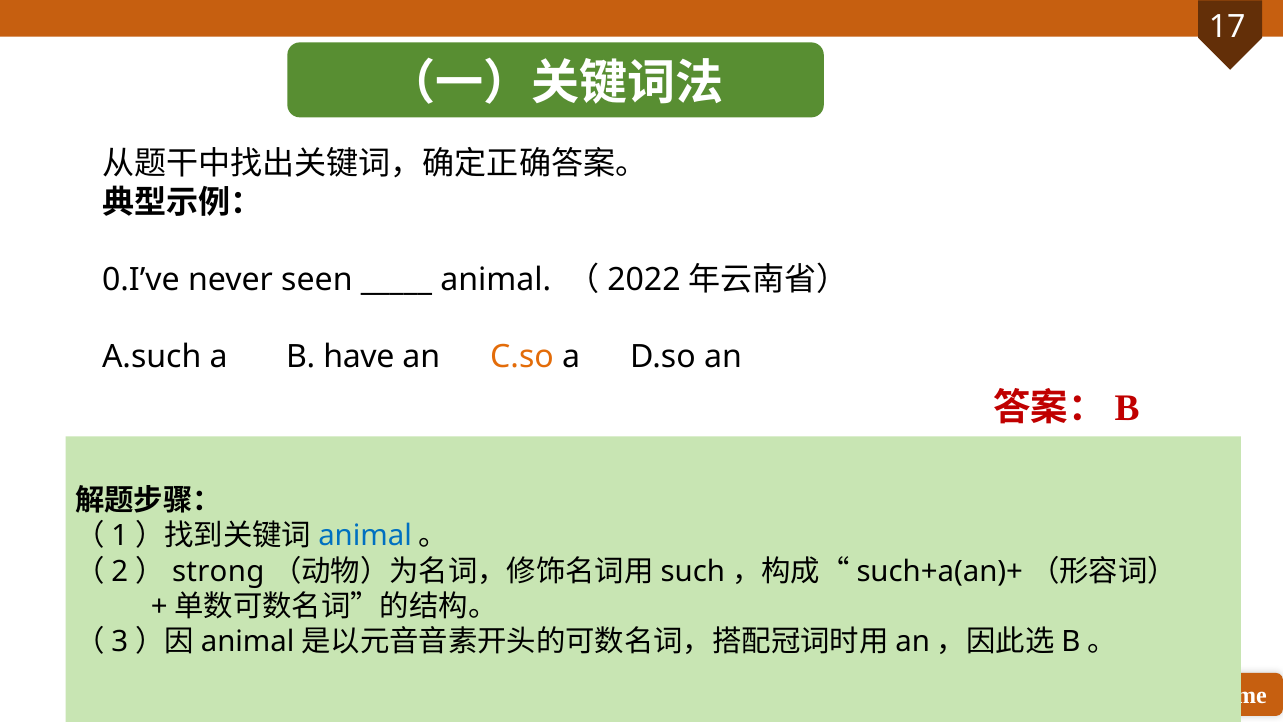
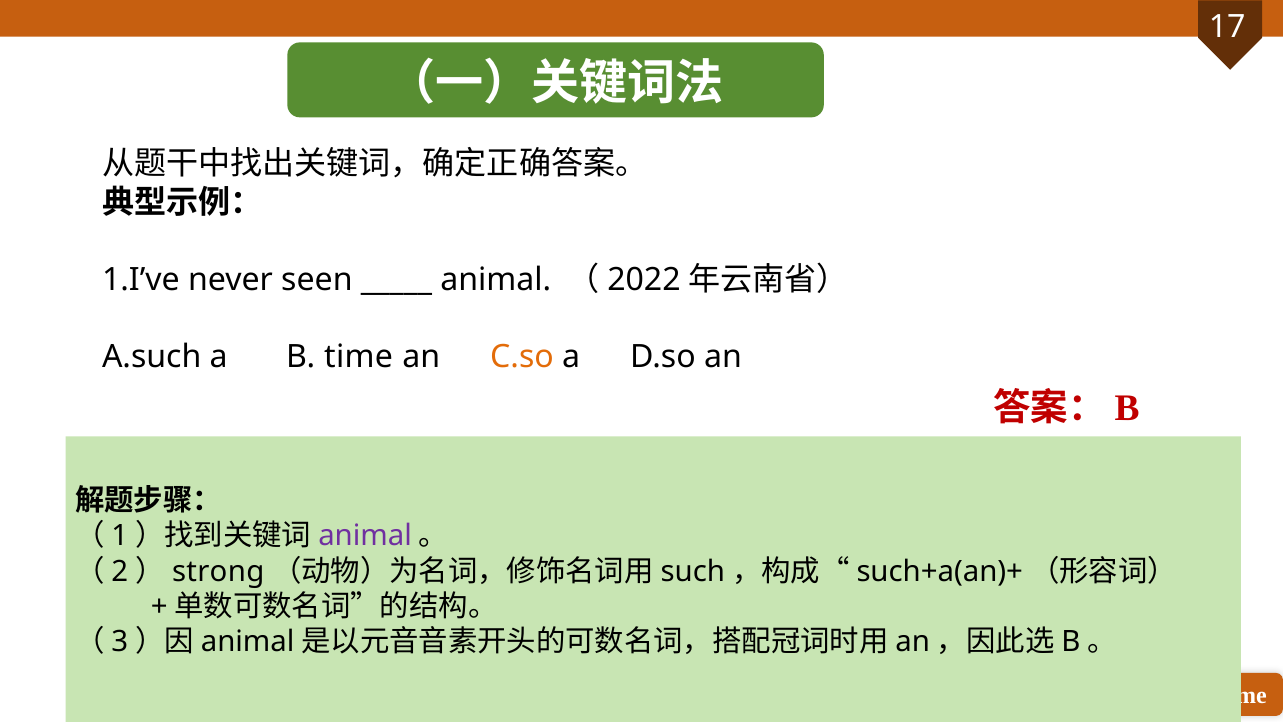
0.I’ve: 0.I’ve -> 1.I’ve (141, 280)
have: have -> time (359, 357)
animal colour: blue -> purple (365, 536)
